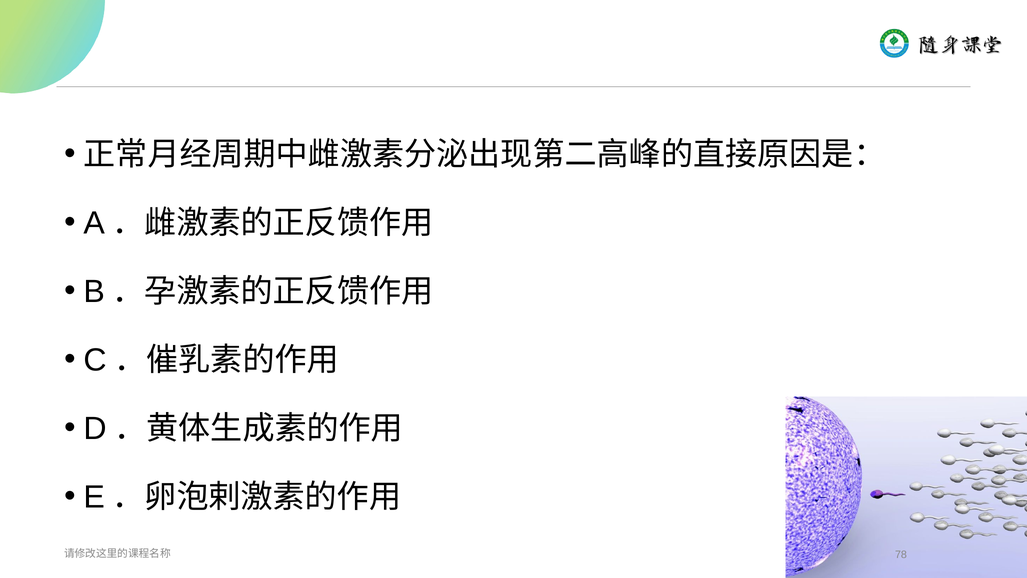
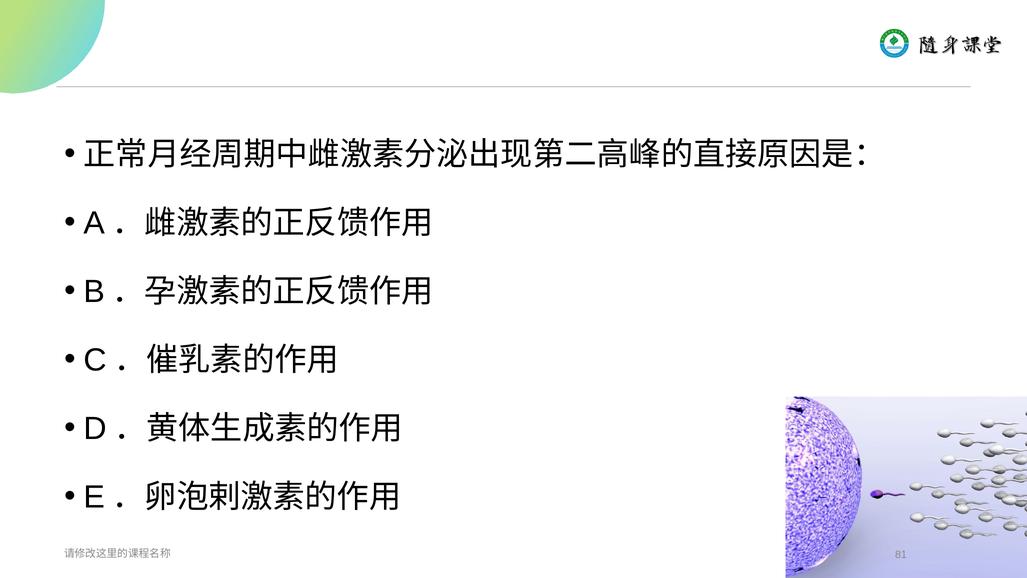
78: 78 -> 81 (901, 555)
